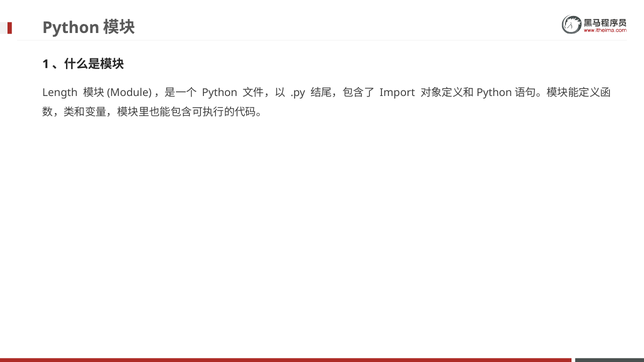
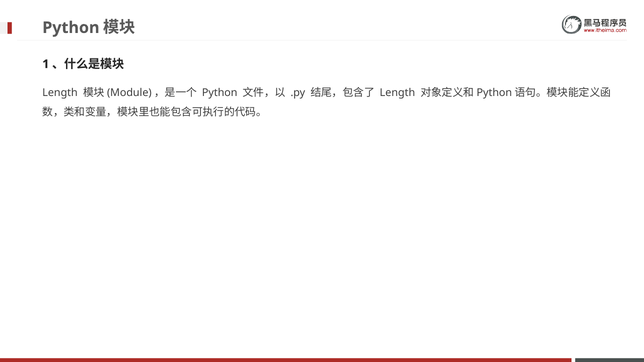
Import: Import -> Length (397, 93)
